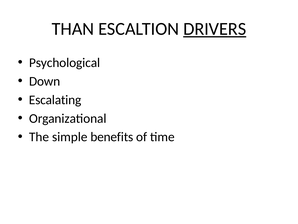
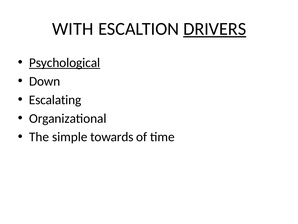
THAN: THAN -> WITH (73, 29)
Psychological underline: none -> present (65, 63)
benefits: benefits -> towards (112, 137)
